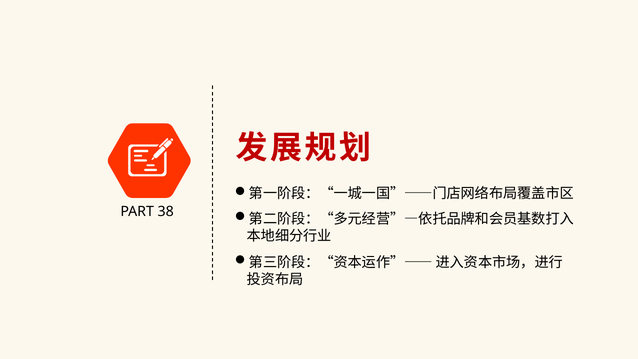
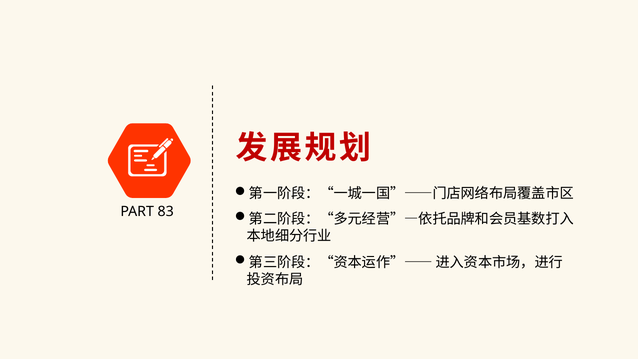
38: 38 -> 83 (166, 212)
